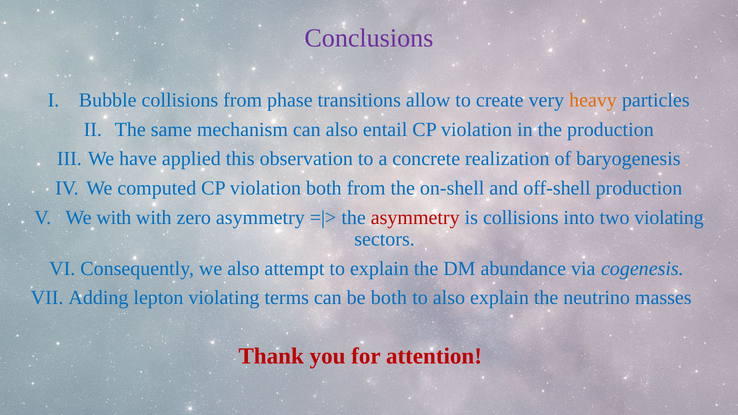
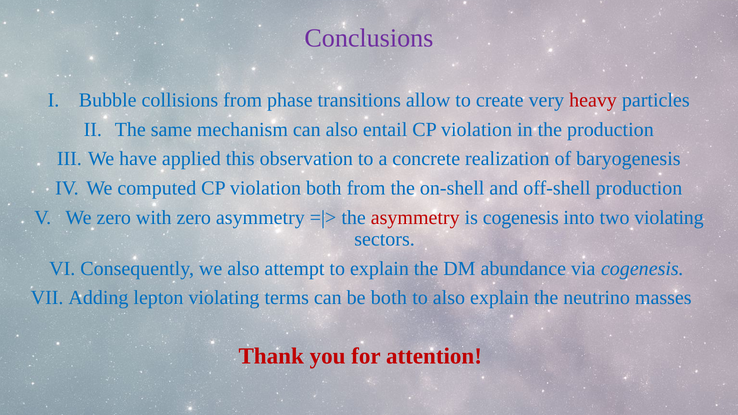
heavy colour: orange -> red (593, 100)
We with: with -> zero (114, 218)
is collisions: collisions -> cogenesis (521, 218)
